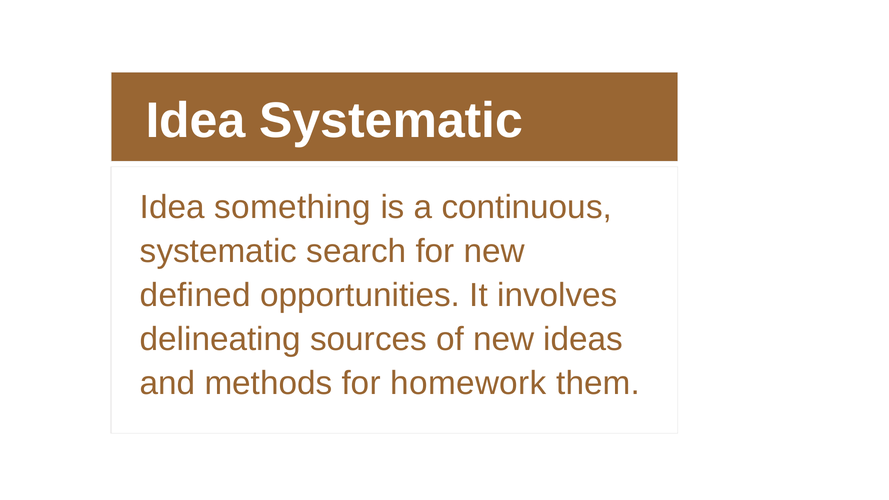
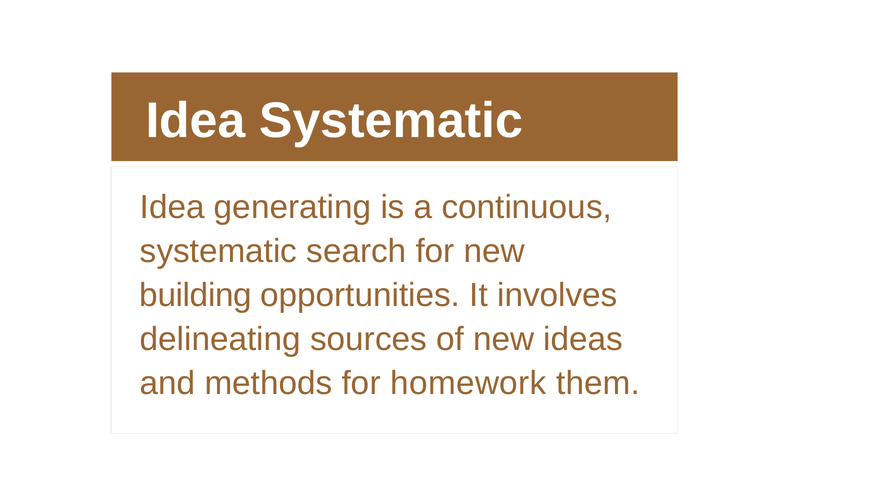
something: something -> generating (293, 207)
defined: defined -> building (196, 295)
